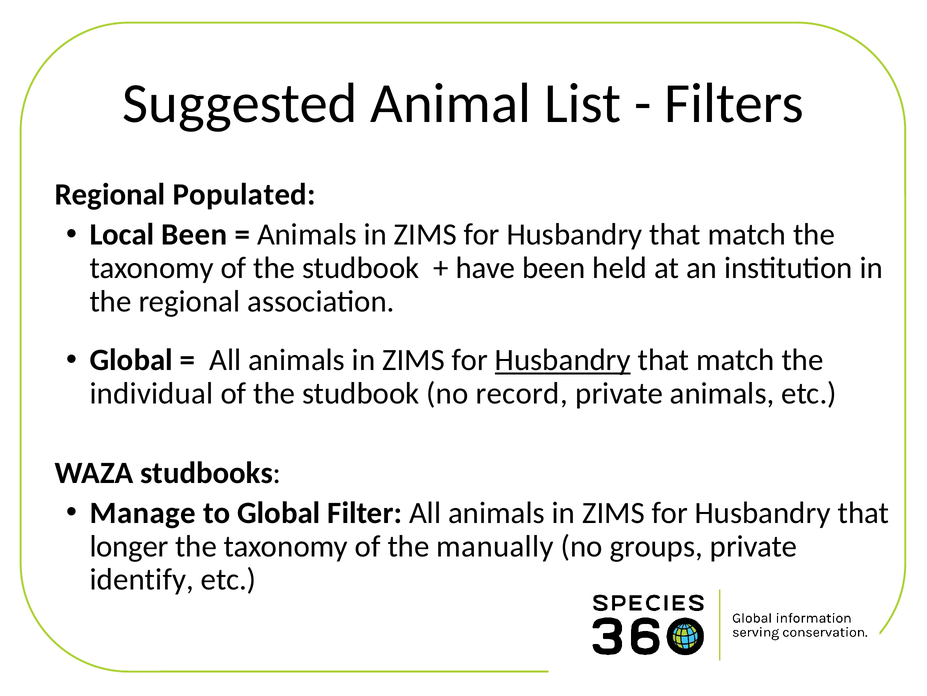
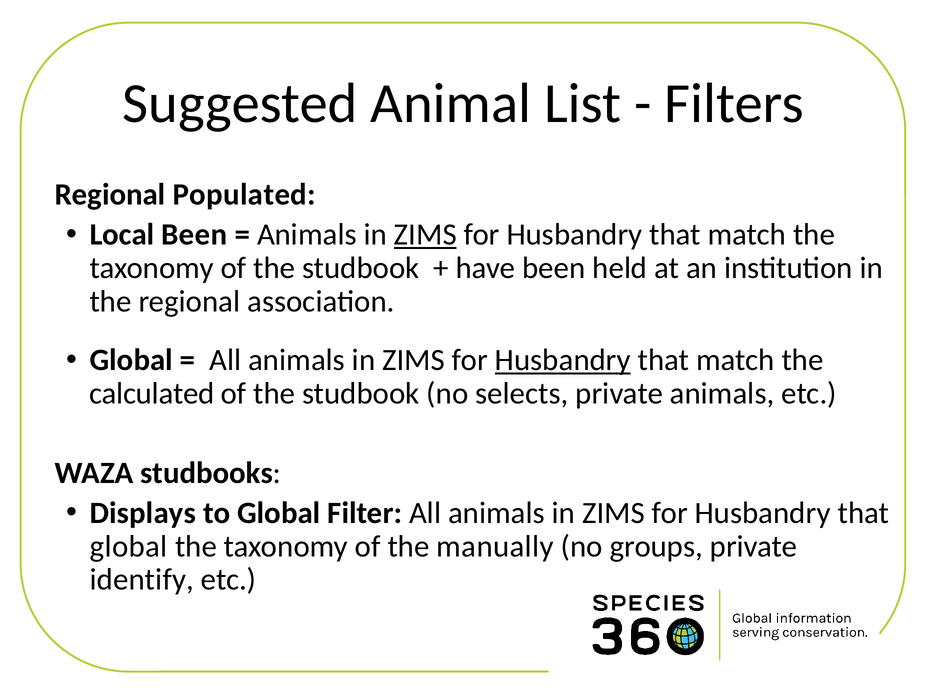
ZIMS underline: none -> present (425, 234)
individual: individual -> calculated (152, 393)
record: record -> selects (522, 393)
Manage: Manage -> Displays (143, 512)
longer: longer -> global (129, 546)
